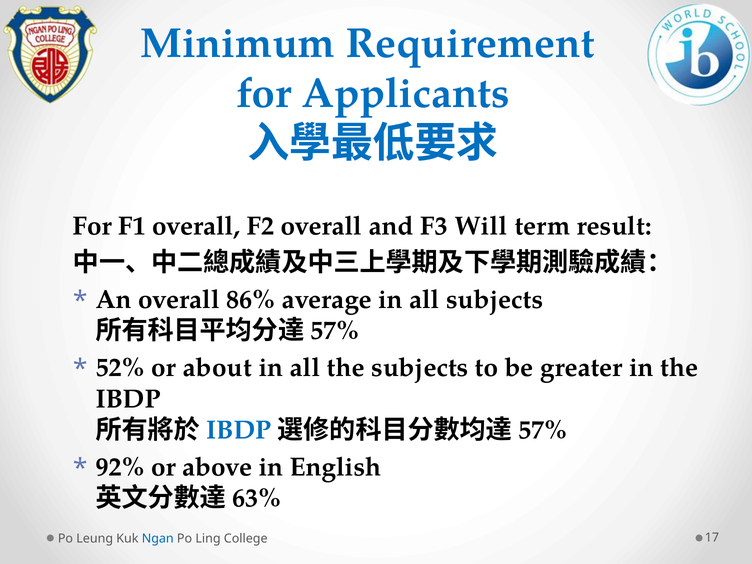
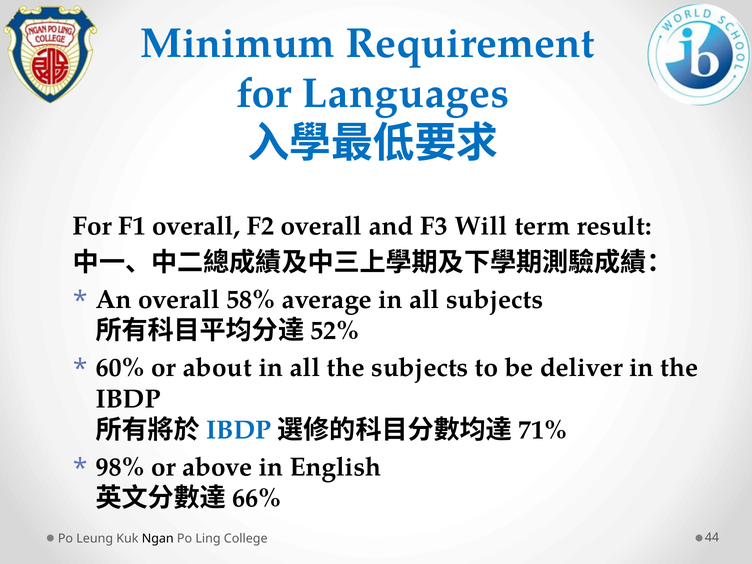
Applicants: Applicants -> Languages (406, 93)
86%: 86% -> 58% (251, 299)
57%: 57% -> 52% (335, 331)
52%: 52% -> 60% (120, 368)
greater: greater -> deliver (581, 368)
57%: 57% -> 71% (543, 430)
92%: 92% -> 98% (120, 467)
63%: 63% -> 66% (257, 498)
Ngan colour: blue -> black (158, 539)
17: 17 -> 44 (712, 538)
